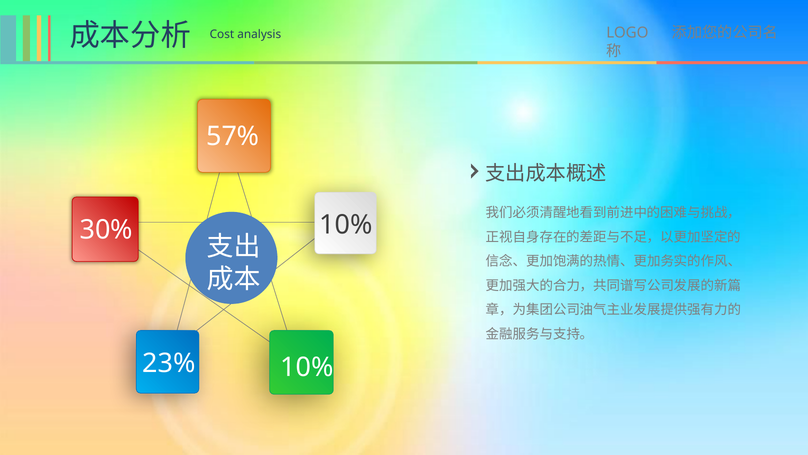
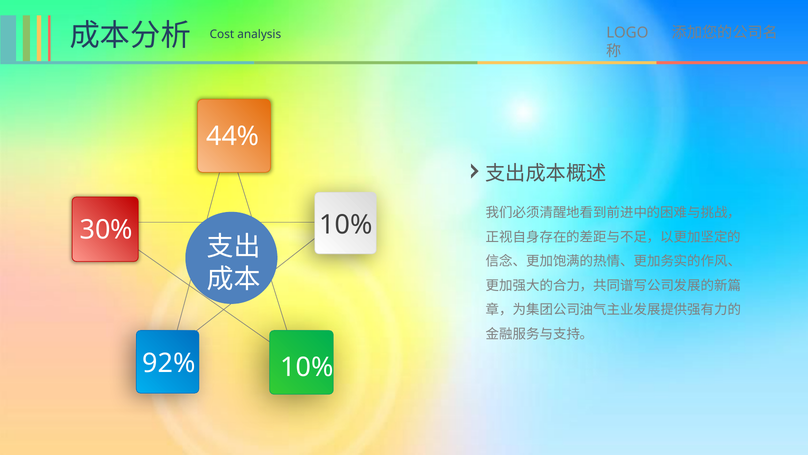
57%: 57% -> 44% (233, 136)
23%: 23% -> 92% (169, 363)
